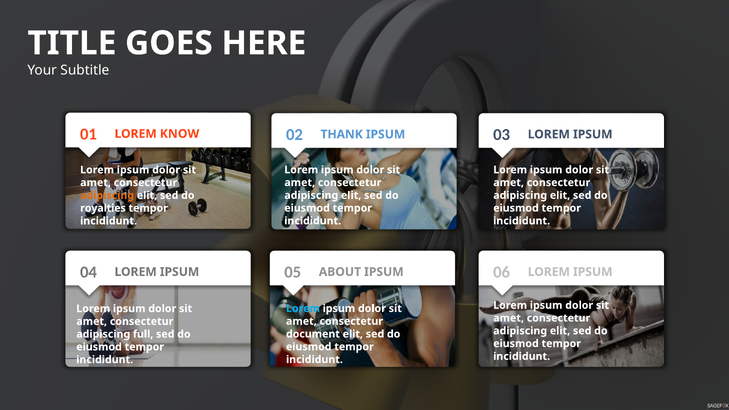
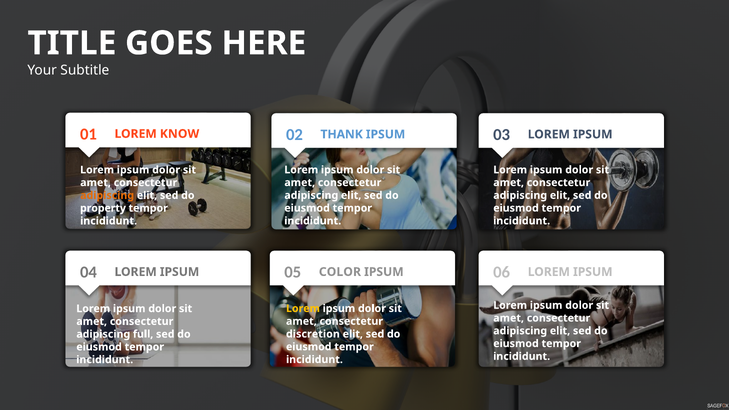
royalties: royalties -> property (103, 208)
ABOUT: ABOUT -> COLOR (340, 272)
Lorem colour: light blue -> yellow (303, 309)
document: document -> discretion (313, 334)
